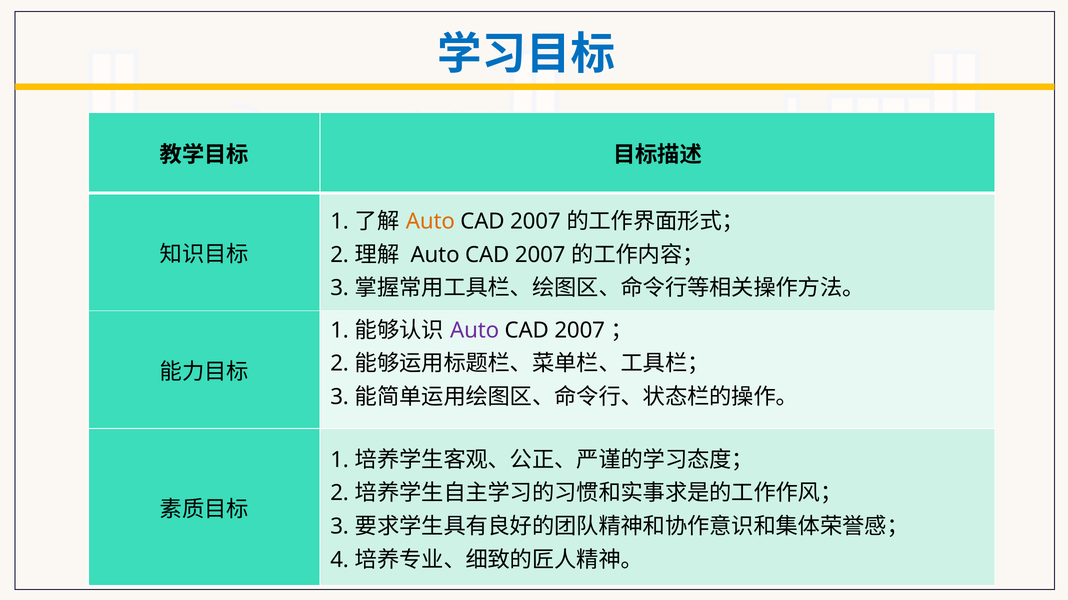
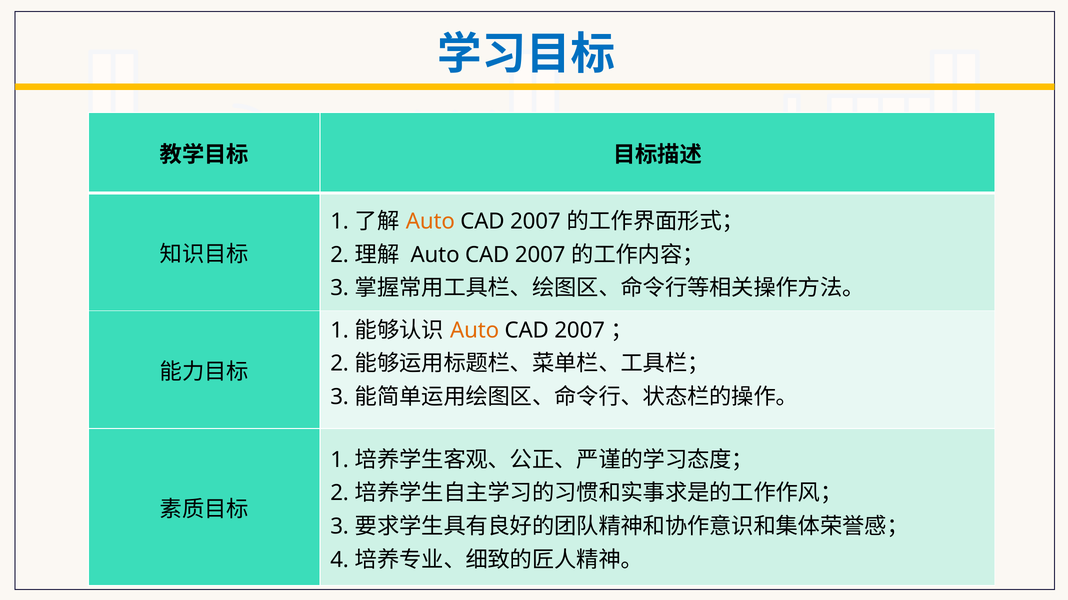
Auto colour: purple -> orange (475, 331)
